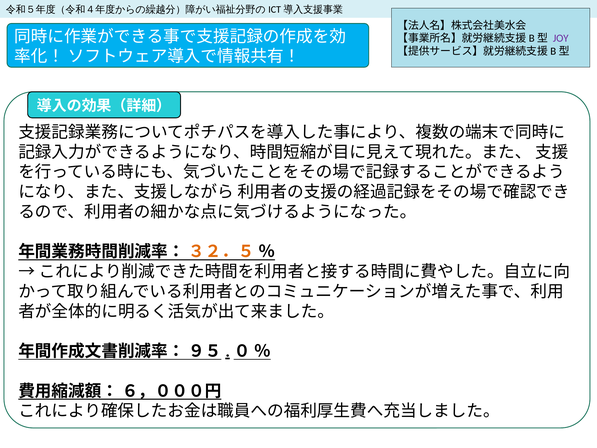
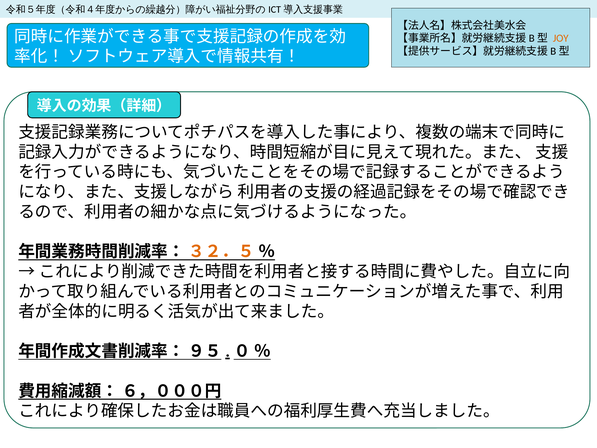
JOY colour: purple -> orange (561, 38)
